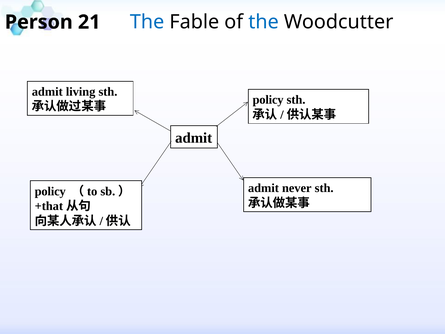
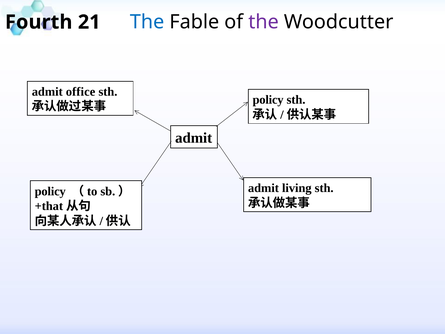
Person: Person -> Fourth (39, 22)
the colour: blue -> purple (264, 22)
living: living -> office (81, 92)
never: never -> living (297, 188)
